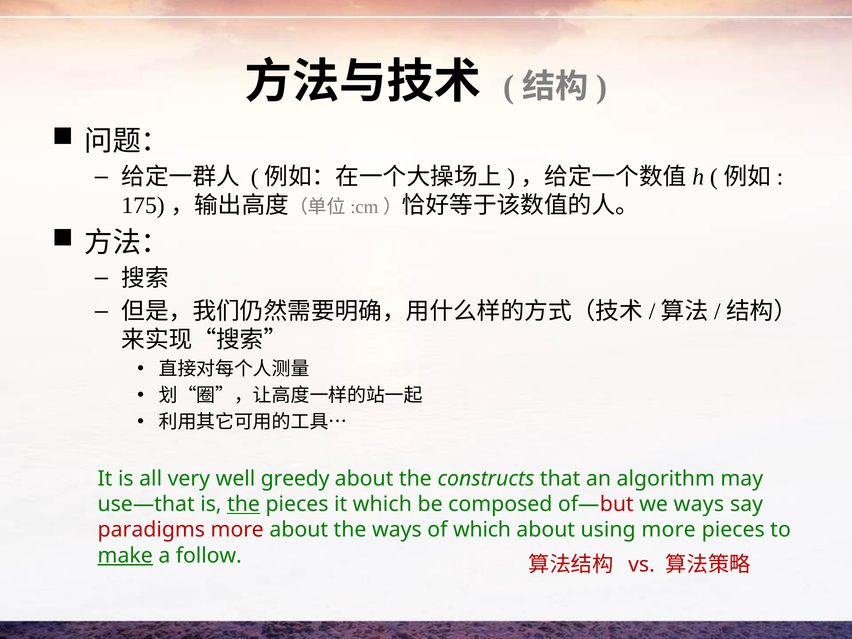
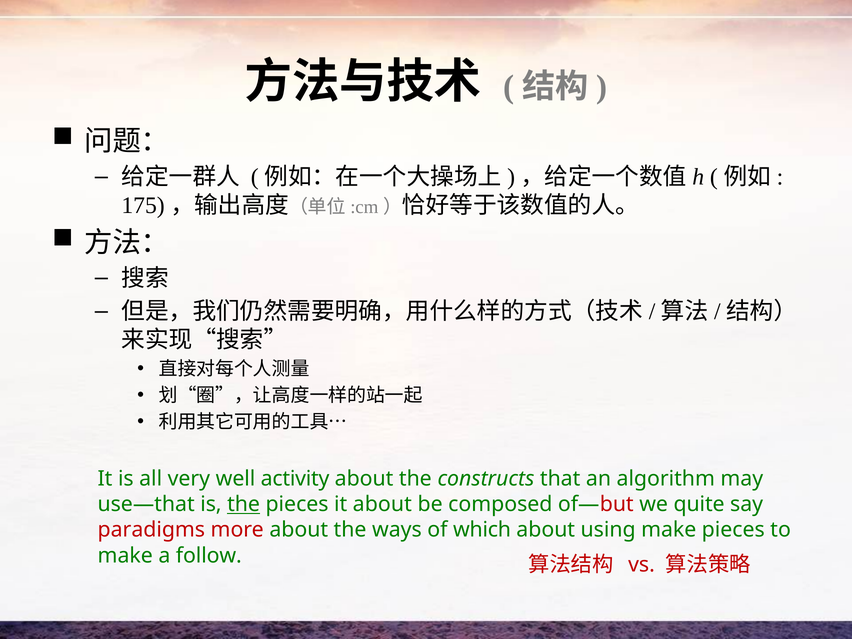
greedy: greedy -> activity (295, 479)
it which: which -> about (382, 504)
we ways: ways -> quite (699, 504)
using more: more -> make (669, 530)
make underline: present -> none (125, 555)
